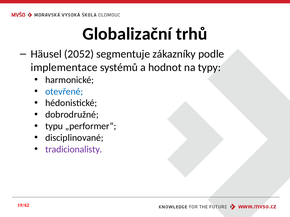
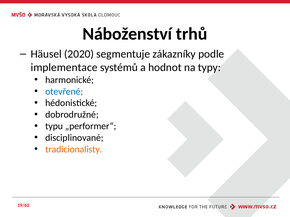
Globalizační: Globalizační -> Náboženství (127, 34)
2052: 2052 -> 2020 (79, 54)
tradicionalisty colour: purple -> orange (74, 150)
